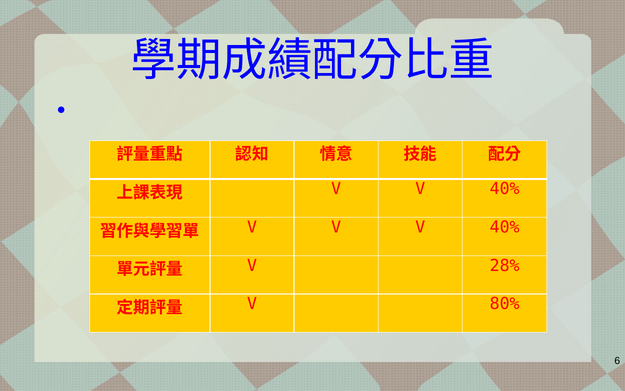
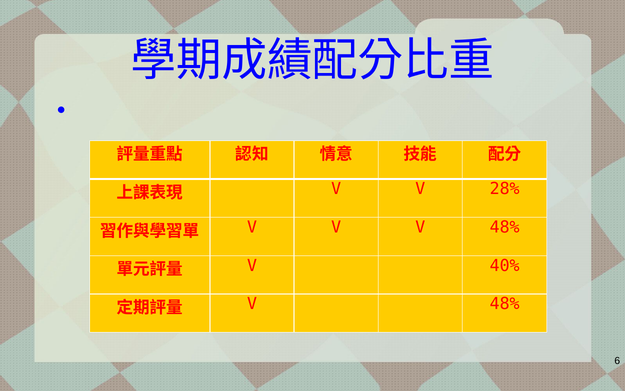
40%: 40% -> 28% (505, 189)
V V V 40%: 40% -> 48% (505, 227)
28%: 28% -> 40% (505, 265)
80%: 80% -> 48% (505, 304)
